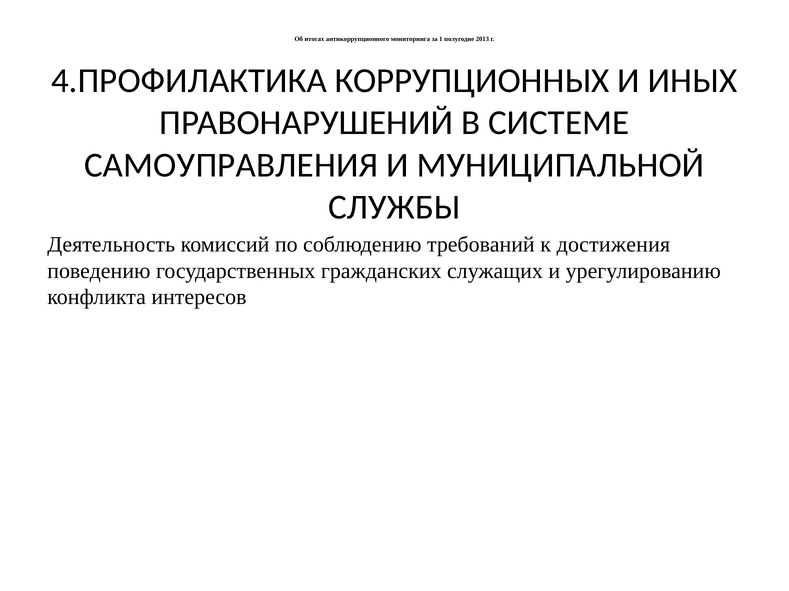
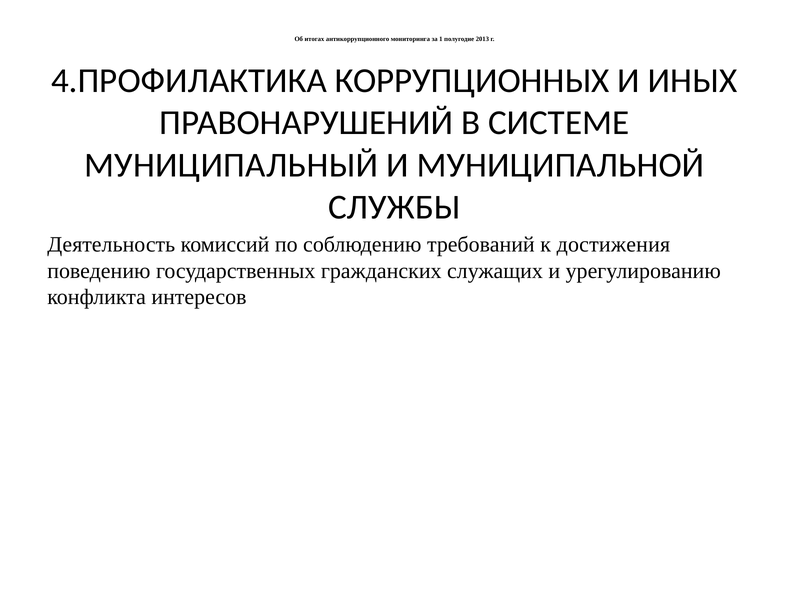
САМОУПРАВЛЕНИЯ: САМОУПРАВЛЕНИЯ -> МУНИЦИПАЛЬНЫЙ (231, 165)
